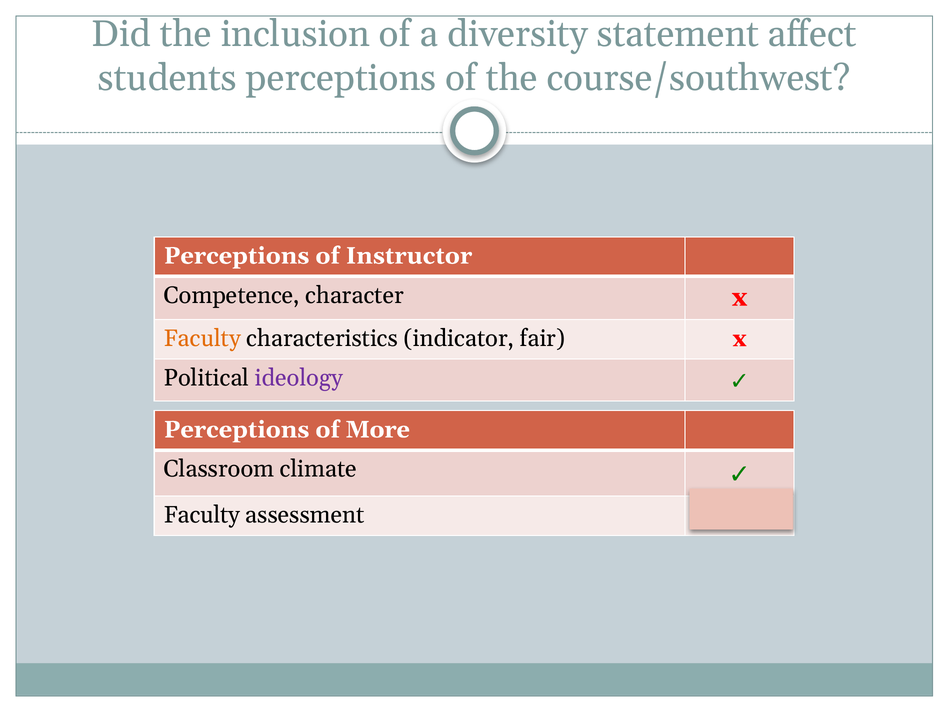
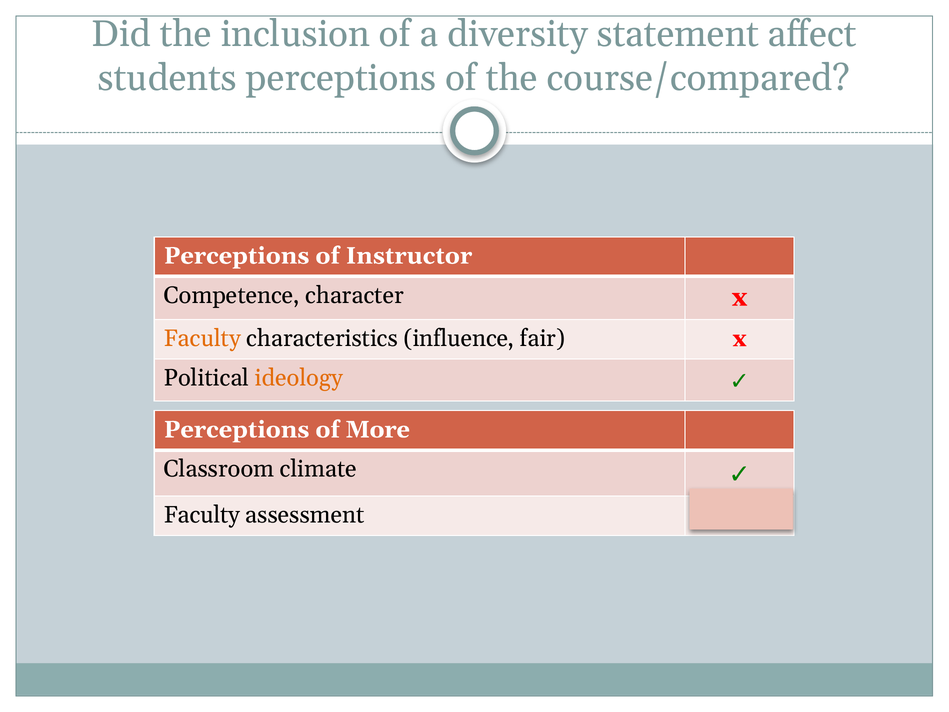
course/southwest: course/southwest -> course/compared (698, 78)
indicator: indicator -> influence (459, 338)
ideology colour: purple -> orange (299, 378)
